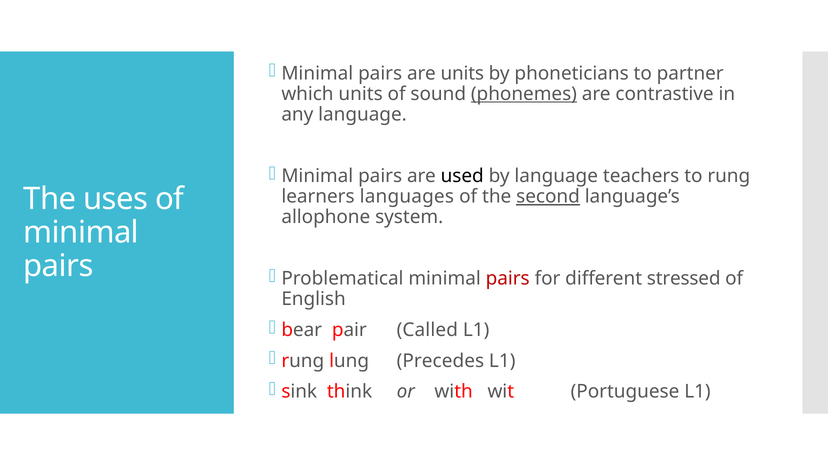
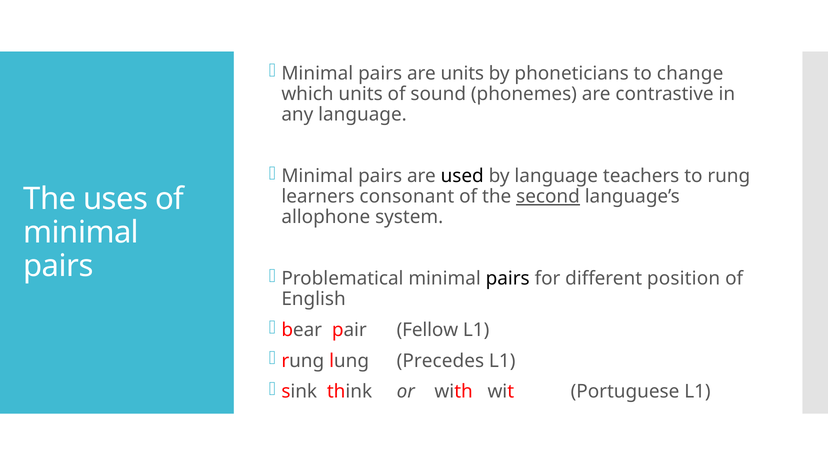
partner: partner -> change (690, 73)
phonemes underline: present -> none (524, 94)
languages: languages -> consonant (407, 196)
pairs colour: red -> black (508, 279)
stressed: stressed -> position (684, 279)
Called: Called -> Fellow (427, 330)
